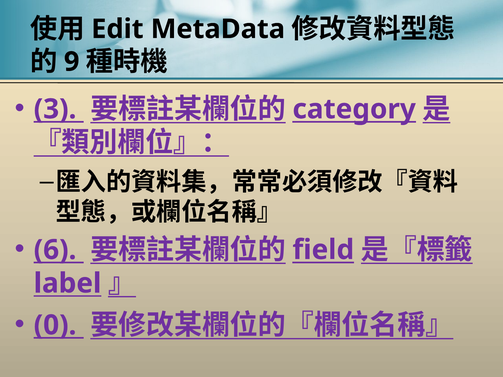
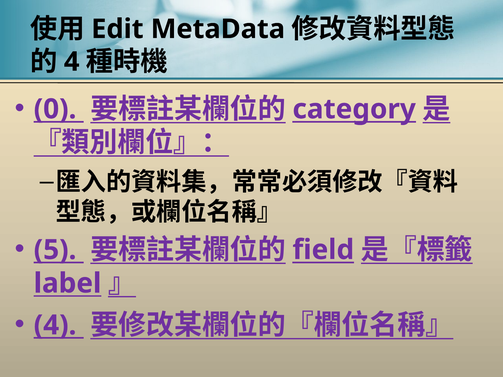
9: 9 -> 4 (72, 62)
3: 3 -> 0 (55, 109)
6: 6 -> 5 (55, 250)
0: 0 -> 4 (55, 325)
